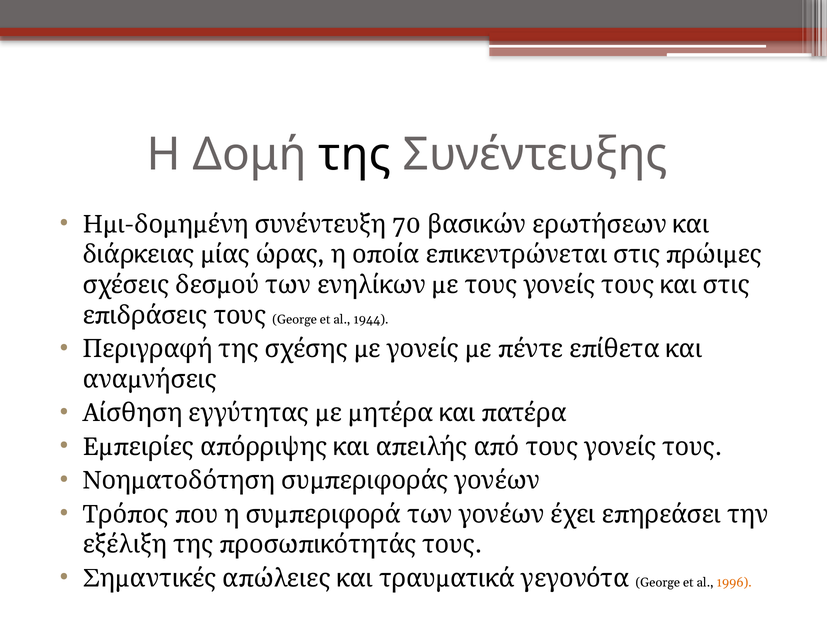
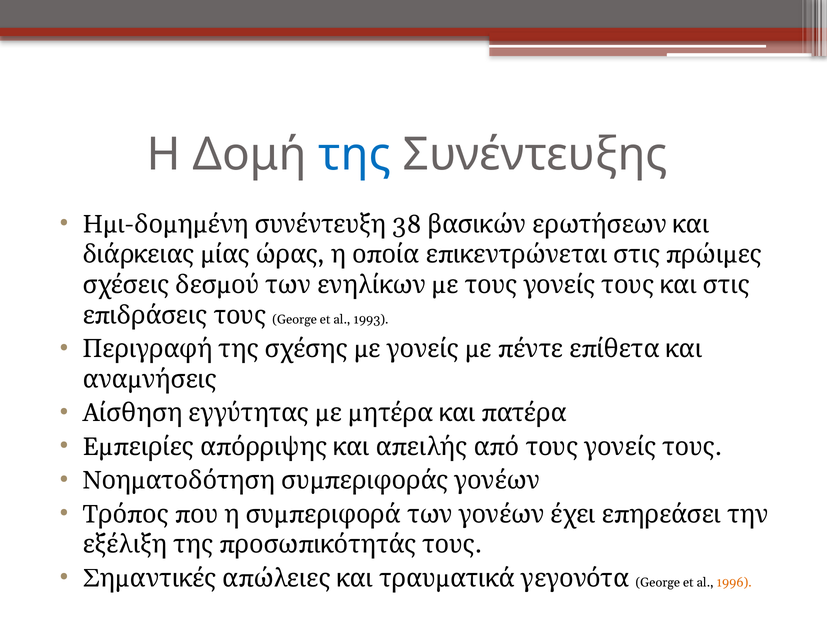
της colour: black -> blue (355, 155)
70: 70 -> 38 (407, 224)
1944: 1944 -> 1993 (371, 320)
